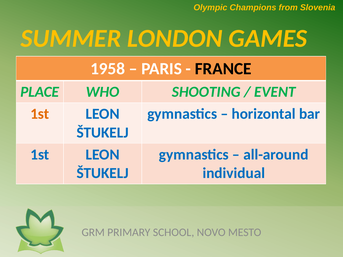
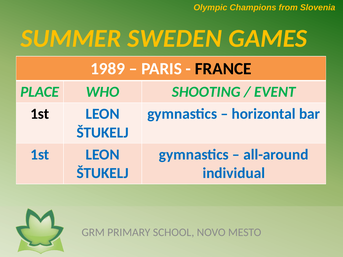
LONDON: LONDON -> SWEDEN (175, 38)
1958: 1958 -> 1989 (108, 69)
1st colour: orange -> black (40, 114)
